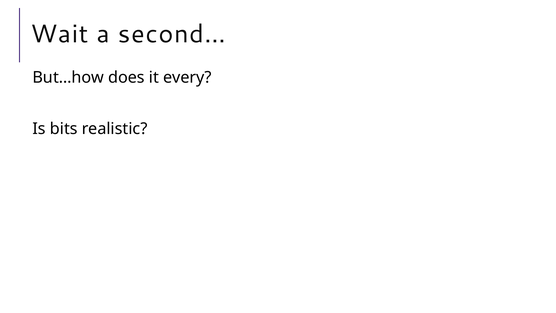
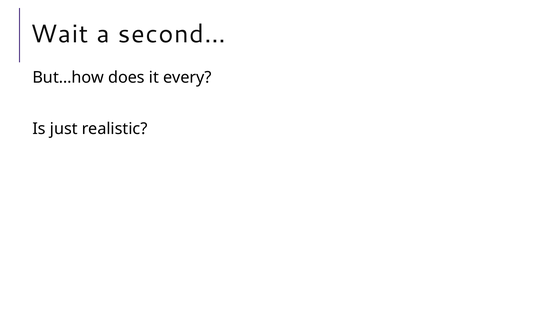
bits: bits -> just (64, 129)
